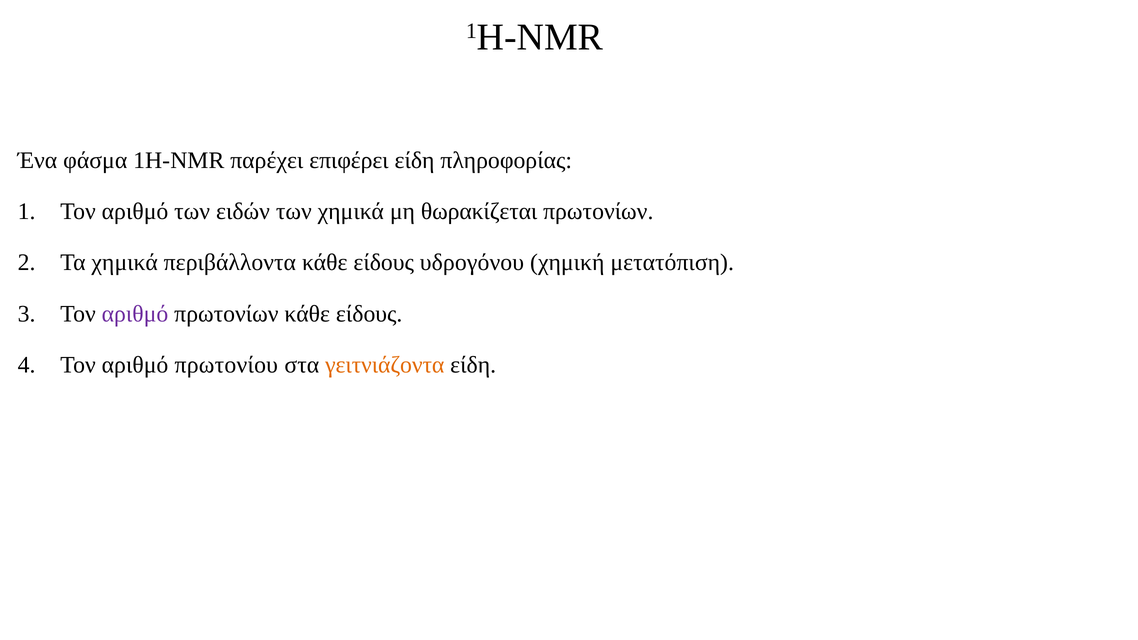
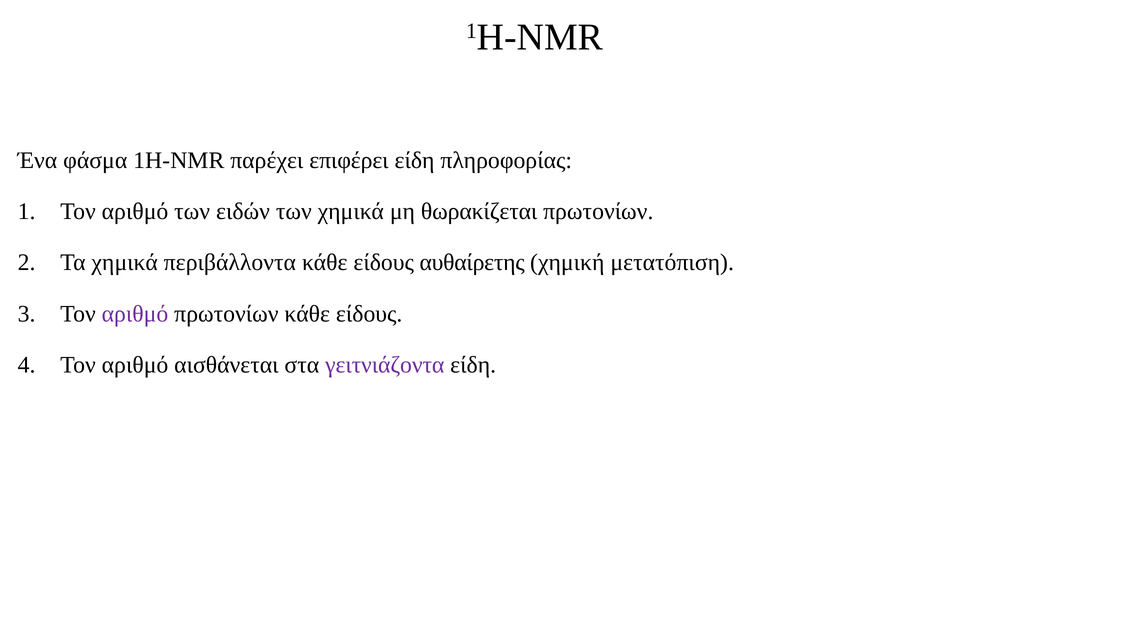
υδρογόνου: υδρογόνου -> αυθαίρετης (472, 263)
πρωτονίου: πρωτονίου -> αισθάνεται (226, 365)
γειτνιάζοντα colour: orange -> purple (385, 365)
